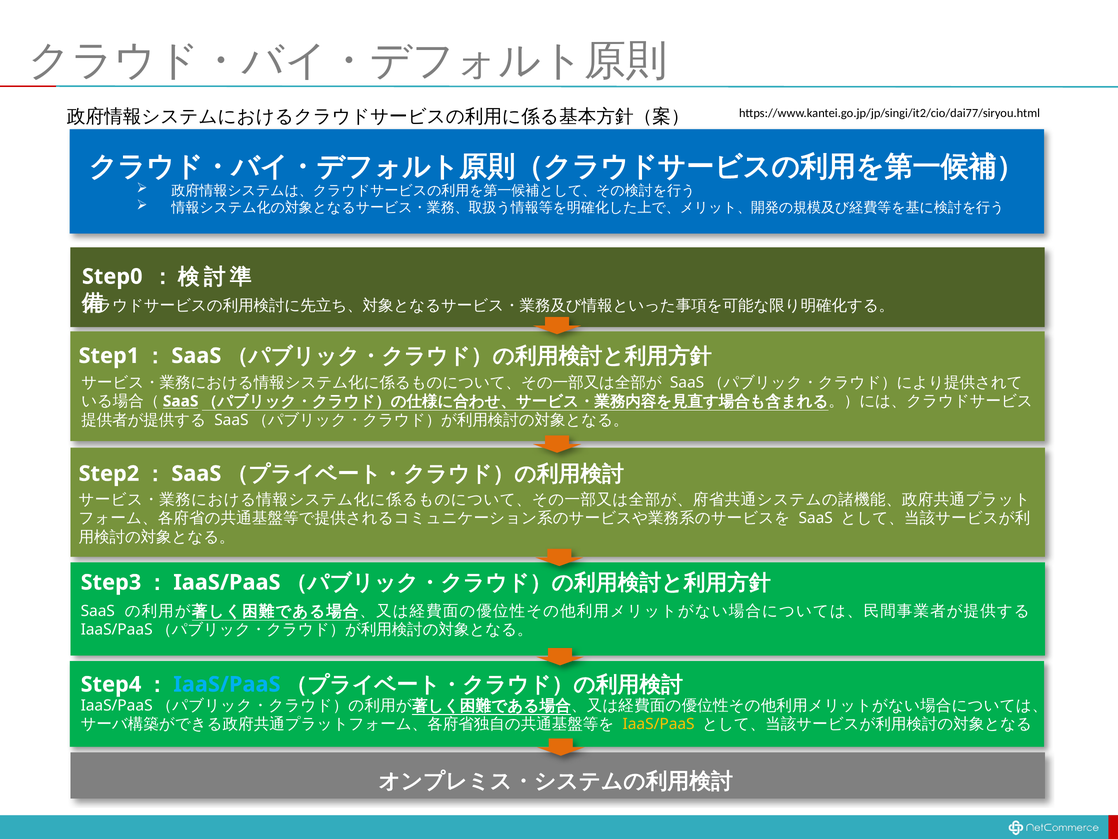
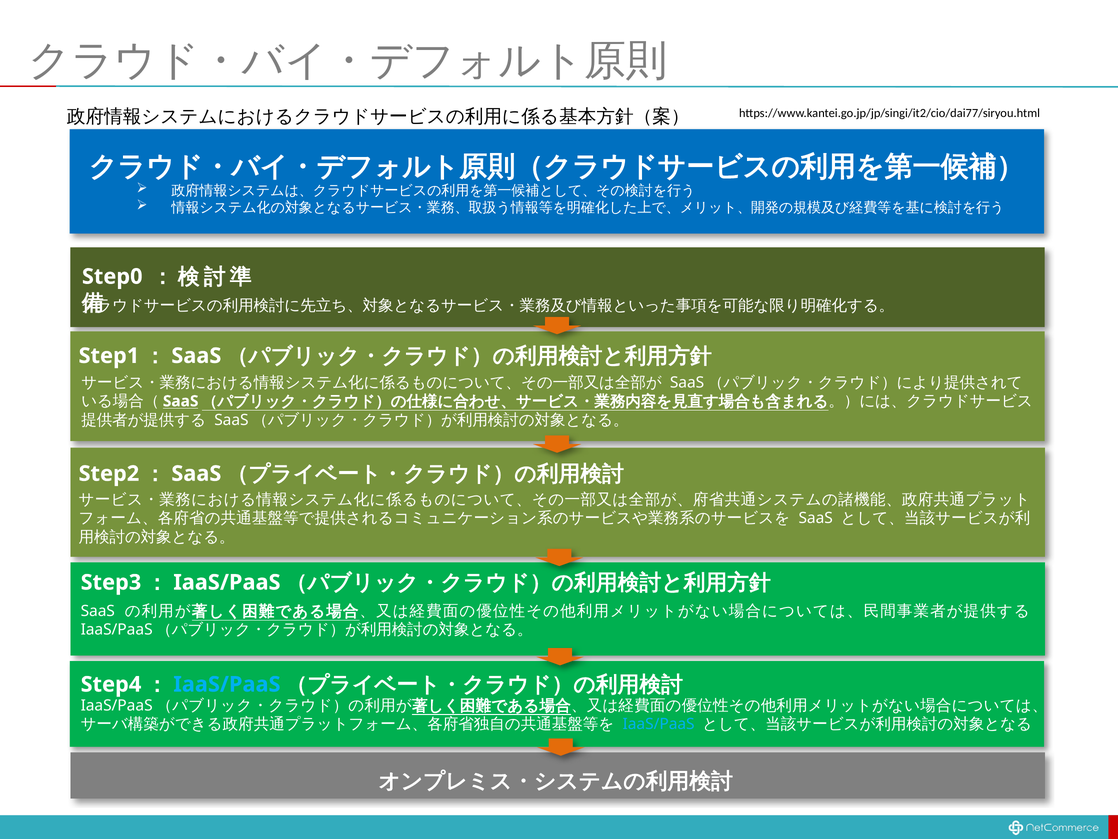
IaaS/PaaS colour: yellow -> light blue (659, 724)
